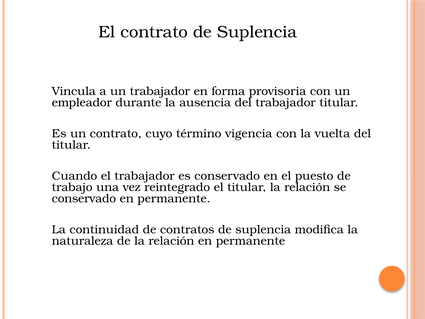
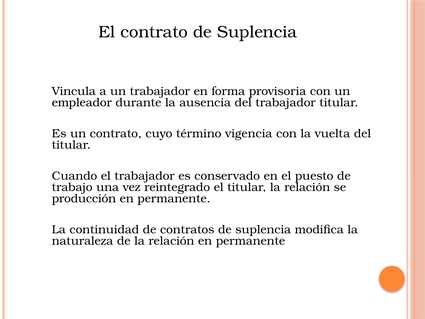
conservado: conservado -> producción (84, 199)
